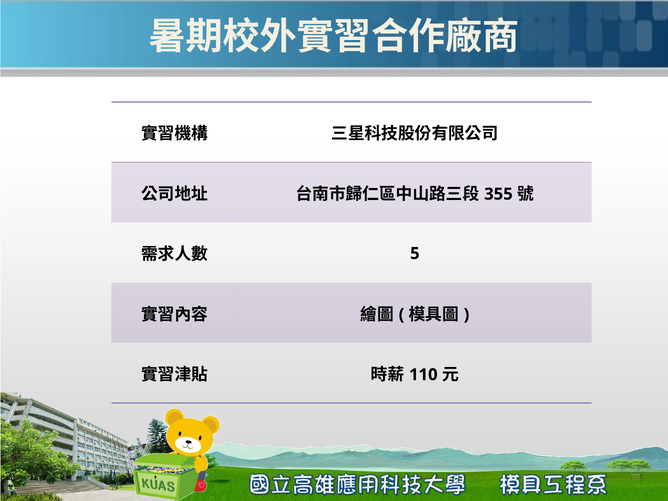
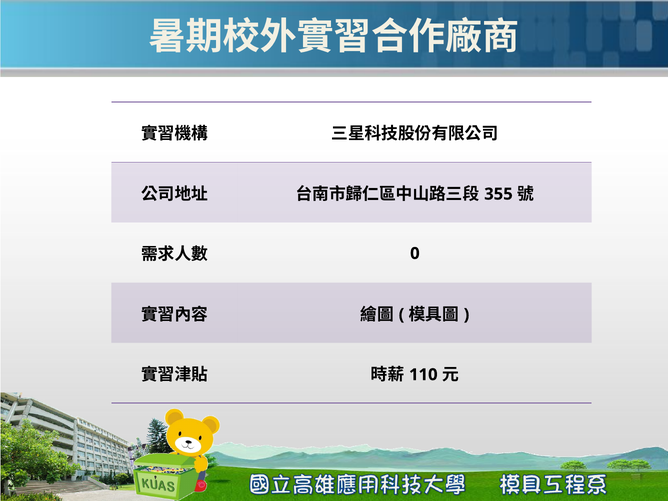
5: 5 -> 0 (415, 253)
